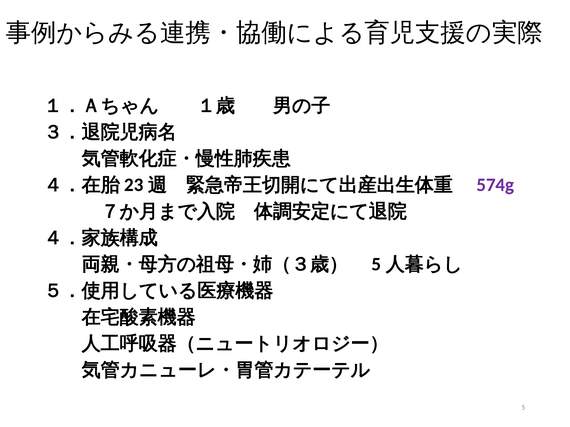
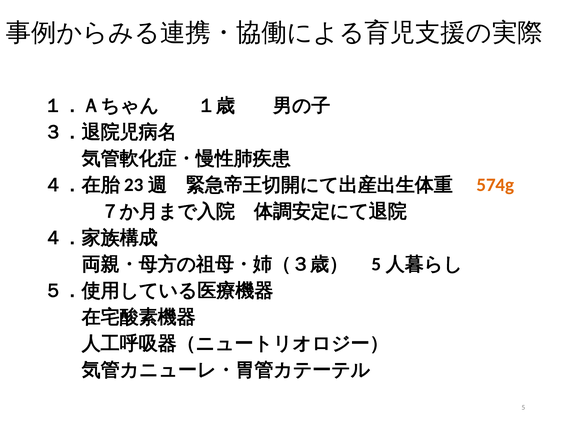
574g colour: purple -> orange (495, 185)
